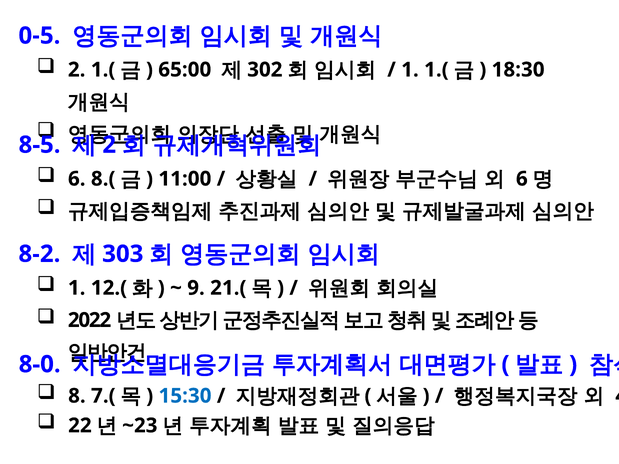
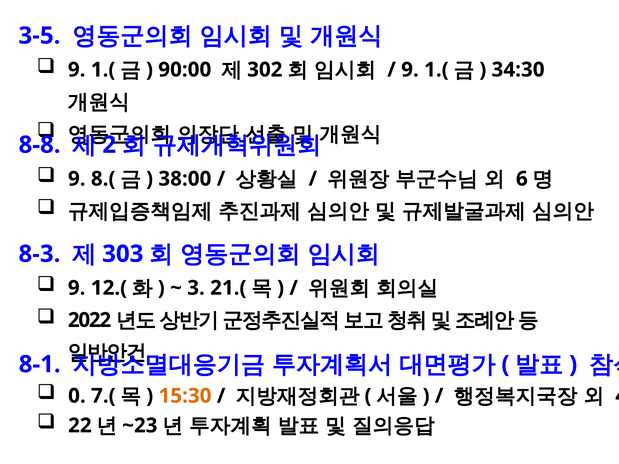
0-5: 0-5 -> 3-5 (39, 36)
2: 2 -> 9 (77, 70)
65:00: 65:00 -> 90:00 (185, 70)
1: 1 -> 9 (410, 70)
18:30: 18:30 -> 34:30 (518, 70)
8-5: 8-5 -> 8-8 (40, 145)
6: 6 -> 9 (77, 179)
11:00: 11:00 -> 38:00 (185, 179)
8-2: 8-2 -> 8-3 (39, 254)
1: 1 -> 9 (77, 288)
9: 9 -> 3 (196, 288)
8-0: 8-0 -> 8-1 (40, 365)
8: 8 -> 0 (77, 396)
15:30 colour: blue -> orange (185, 396)
